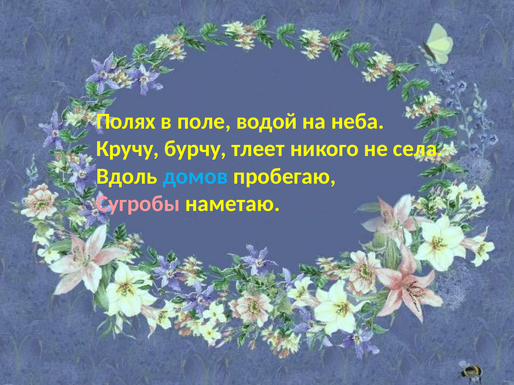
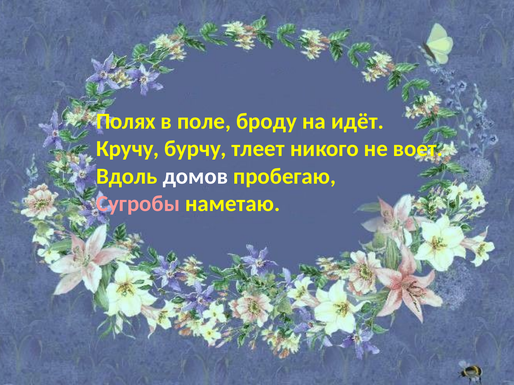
водой: водой -> броду (267, 122)
неба: неба -> идёт (358, 122)
села: села -> воет (418, 149)
домов colour: light blue -> white (195, 176)
